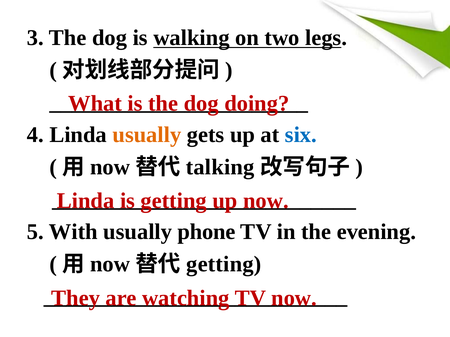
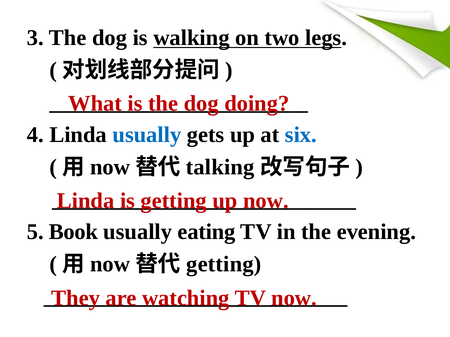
usually colour: orange -> blue (147, 135)
With: With -> Book (73, 232)
phone: phone -> eating (207, 232)
